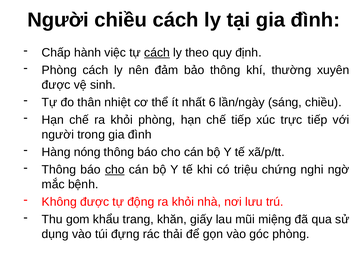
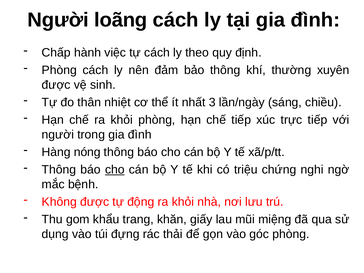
Người chiều: chiều -> loãng (121, 20)
cách underline: present -> none (157, 53)
6: 6 -> 3 (212, 102)
